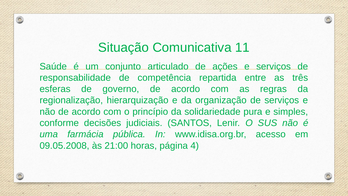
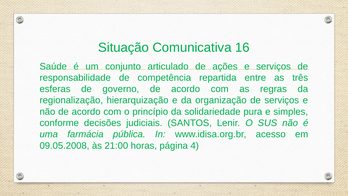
11: 11 -> 16 (242, 48)
